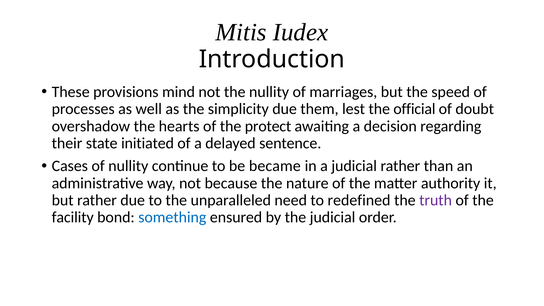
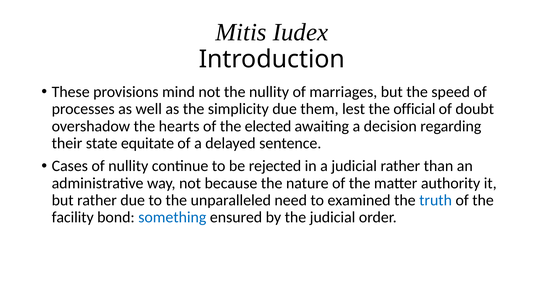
protect: protect -> elected (268, 126)
initiated: initiated -> equitate (148, 143)
became: became -> rejected (275, 166)
redefined: redefined -> examined (359, 200)
truth colour: purple -> blue (436, 200)
